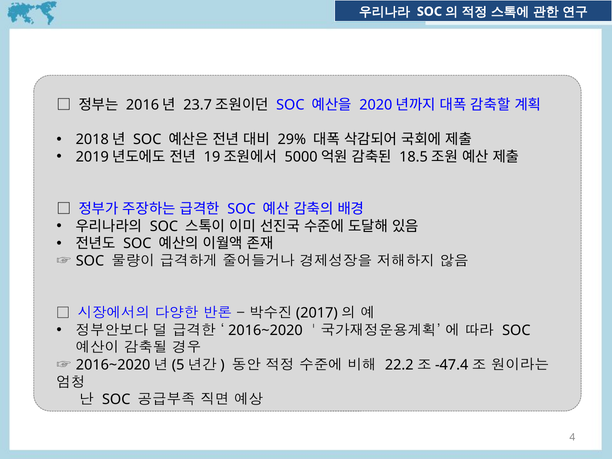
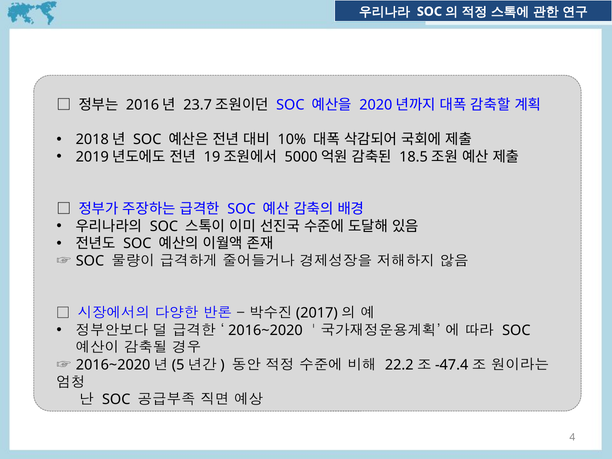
29%: 29% -> 10% (292, 140)
